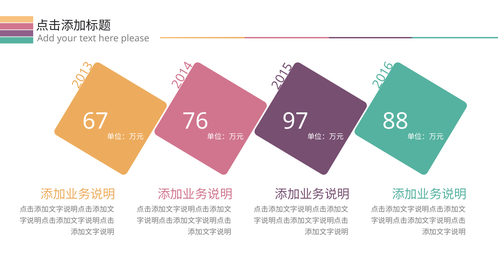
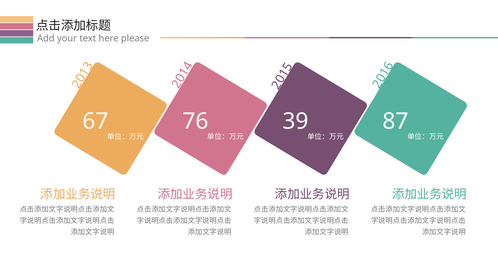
97: 97 -> 39 (296, 121)
88: 88 -> 87 (396, 121)
